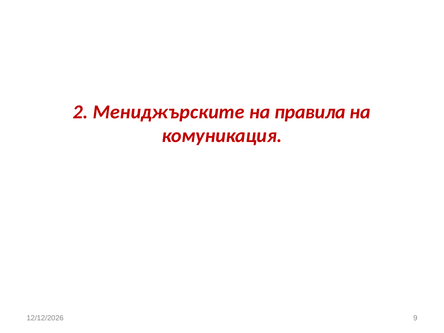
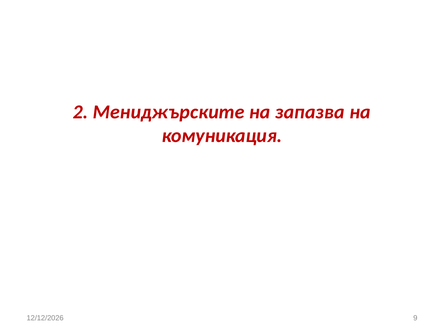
правила: правила -> запазва (310, 112)
